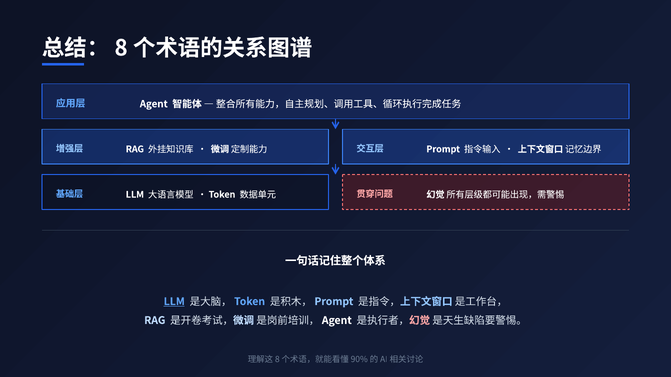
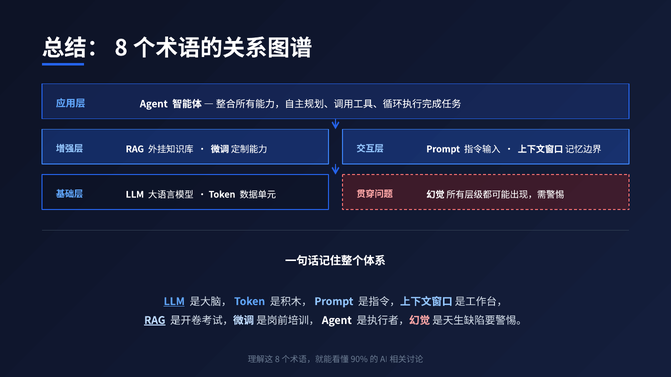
RAG underline: none -> present (155, 321)
